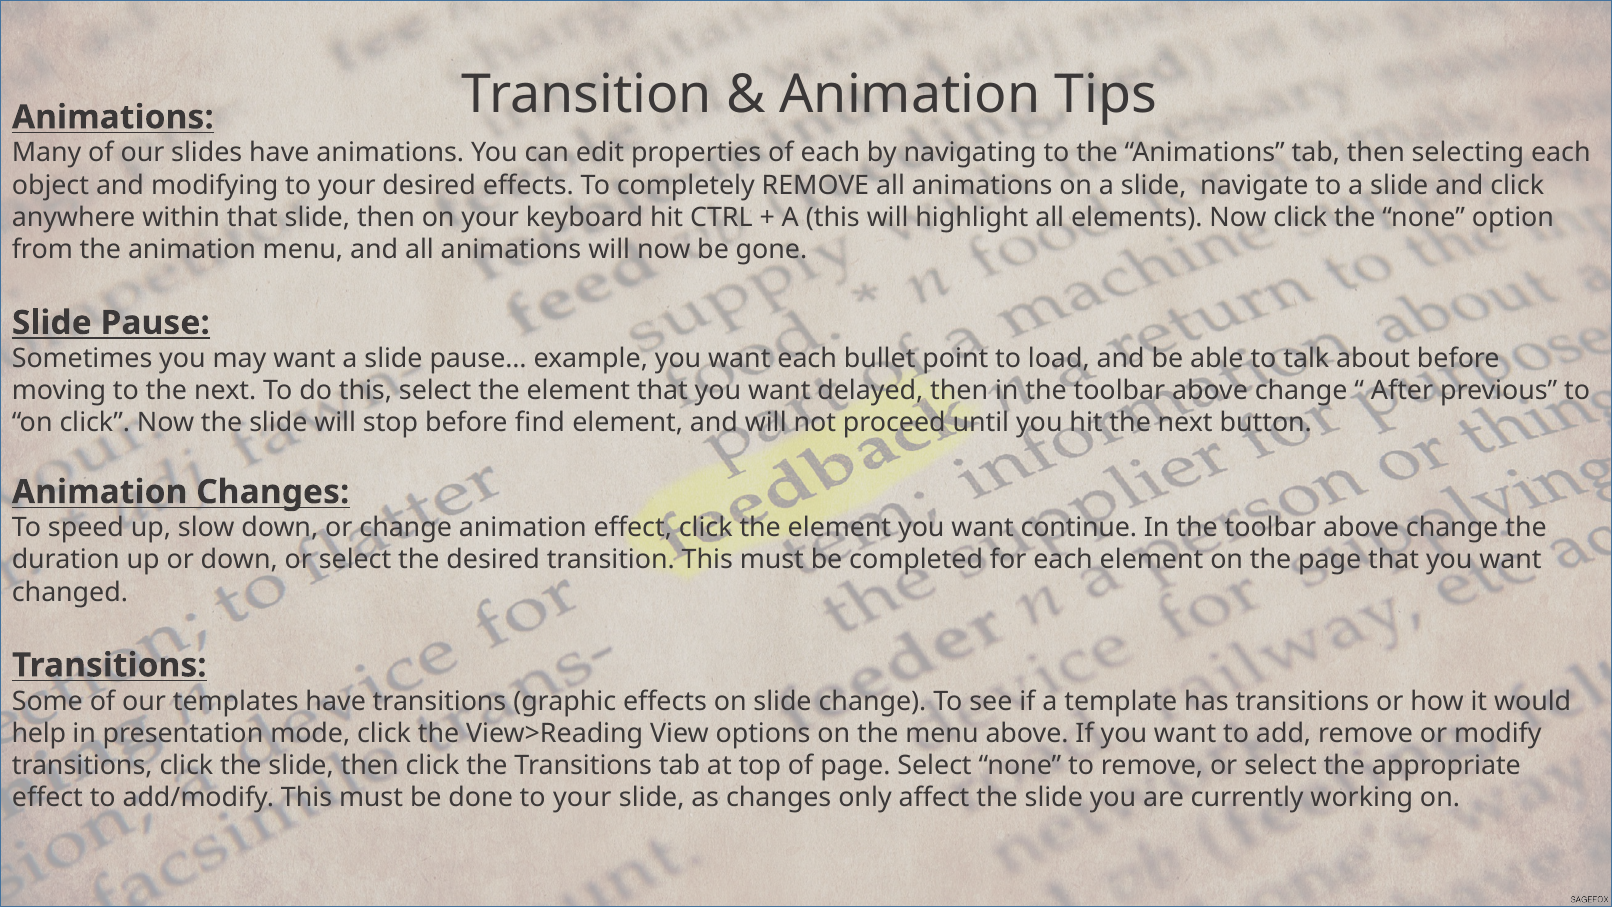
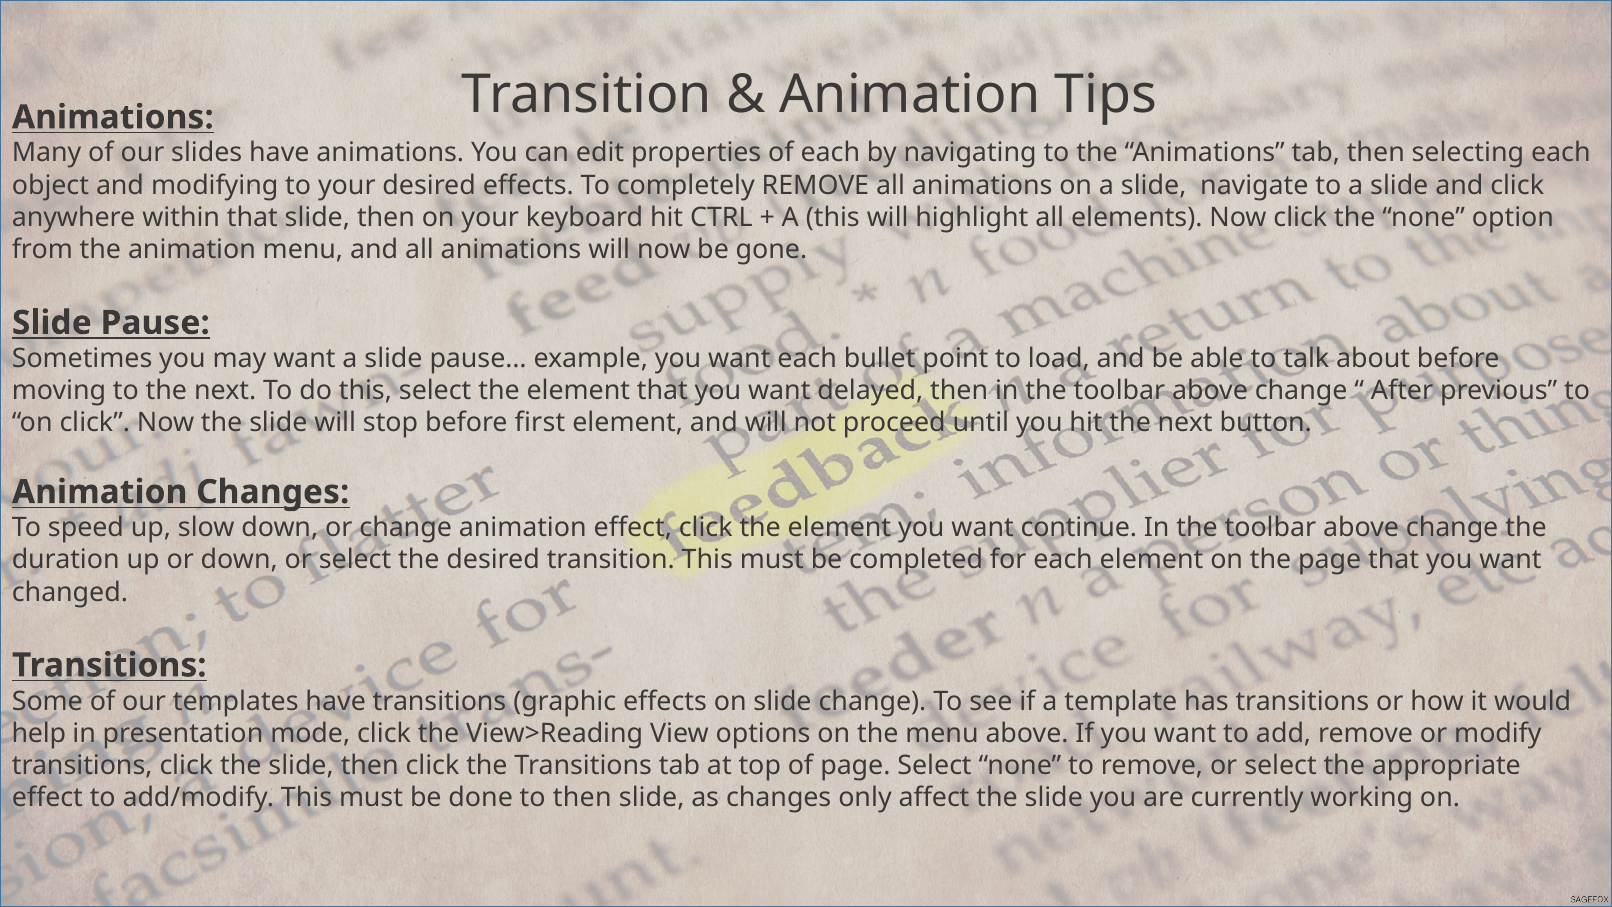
find: find -> first (540, 423)
done to your: your -> then (582, 798)
